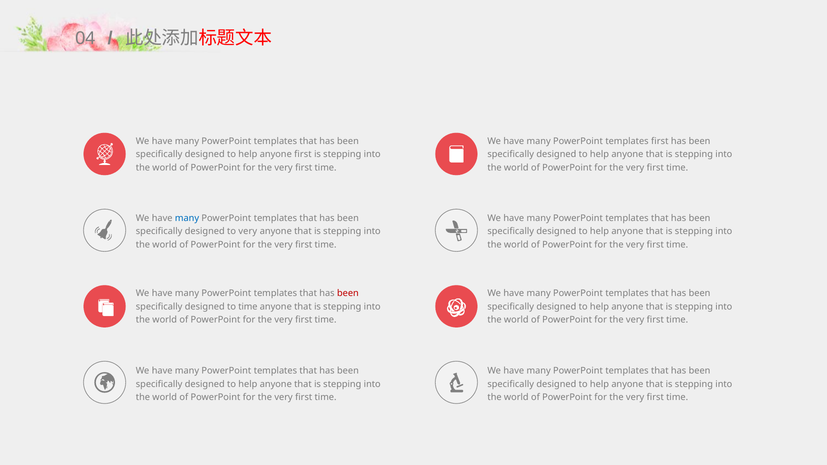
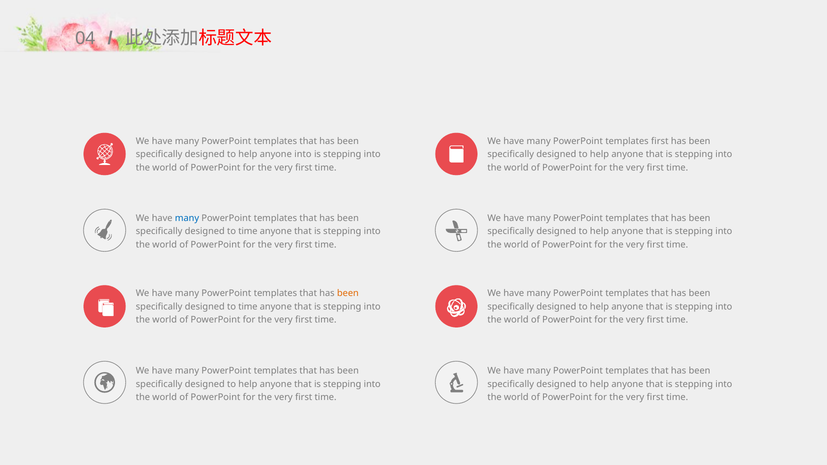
anyone first: first -> into (303, 154)
very: very -> time (248, 231)
been colour: red -> orange (348, 293)
